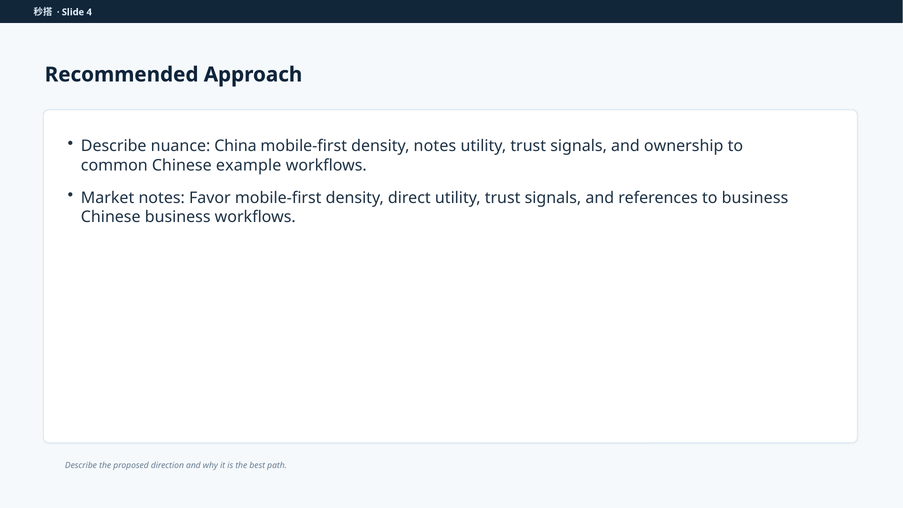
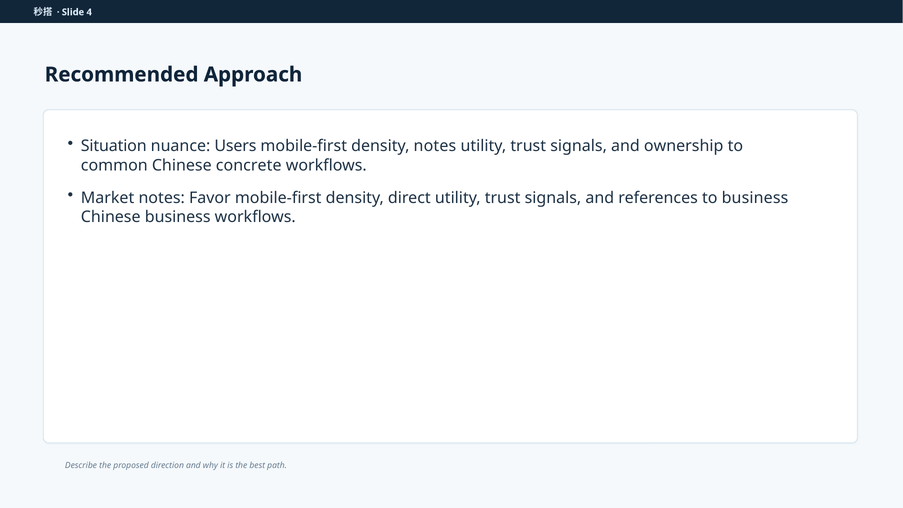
Describe: Describe -> Situation (114, 146)
China: China -> Users (235, 146)
example: example -> concrete (249, 165)
